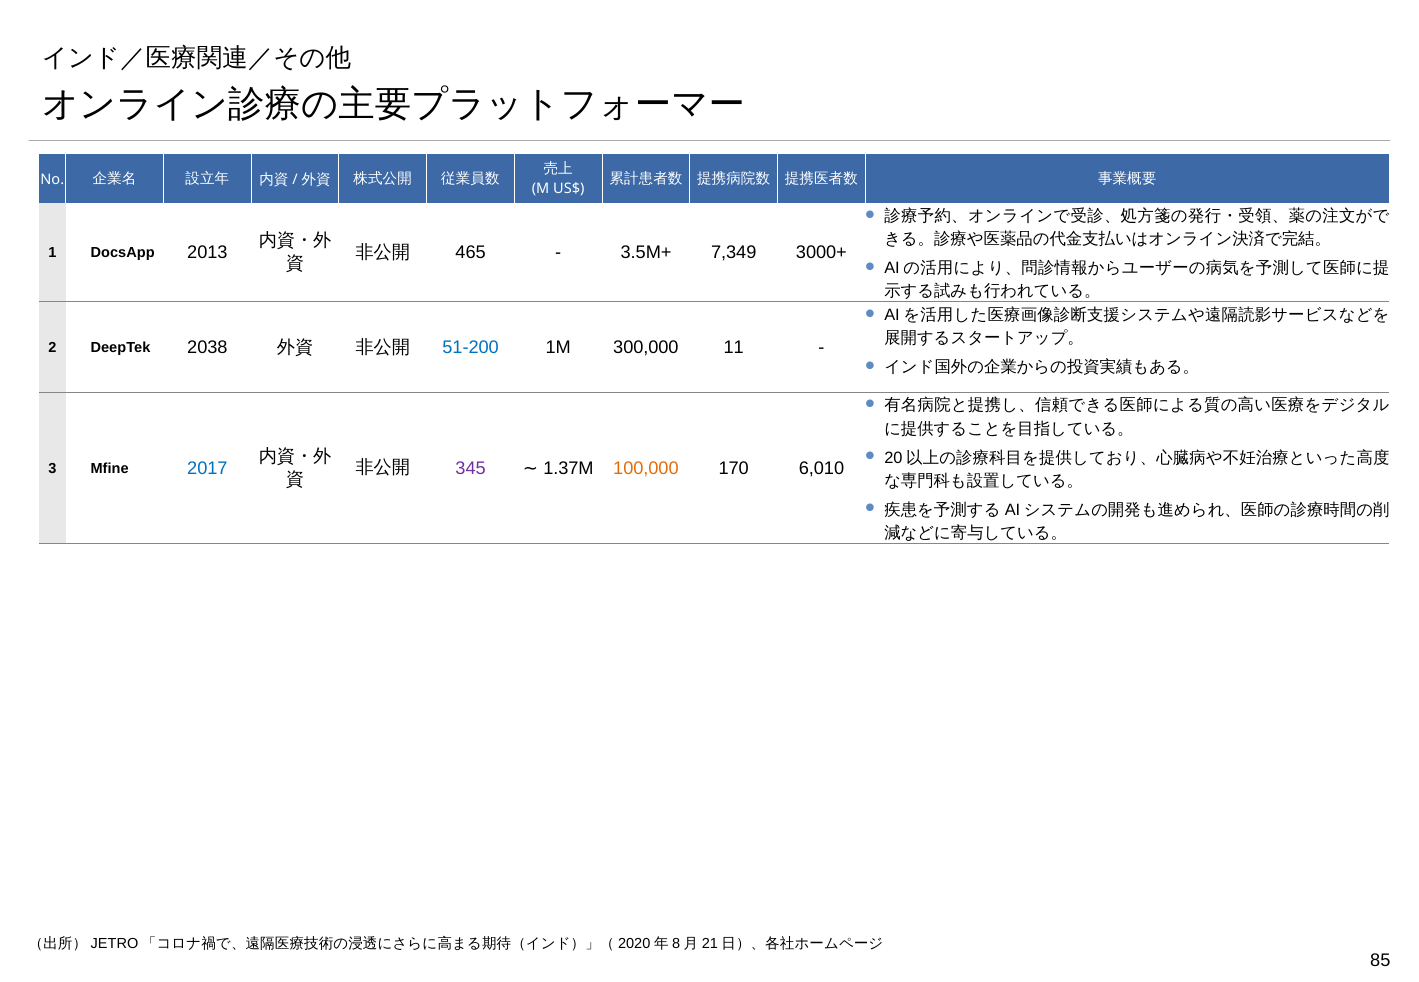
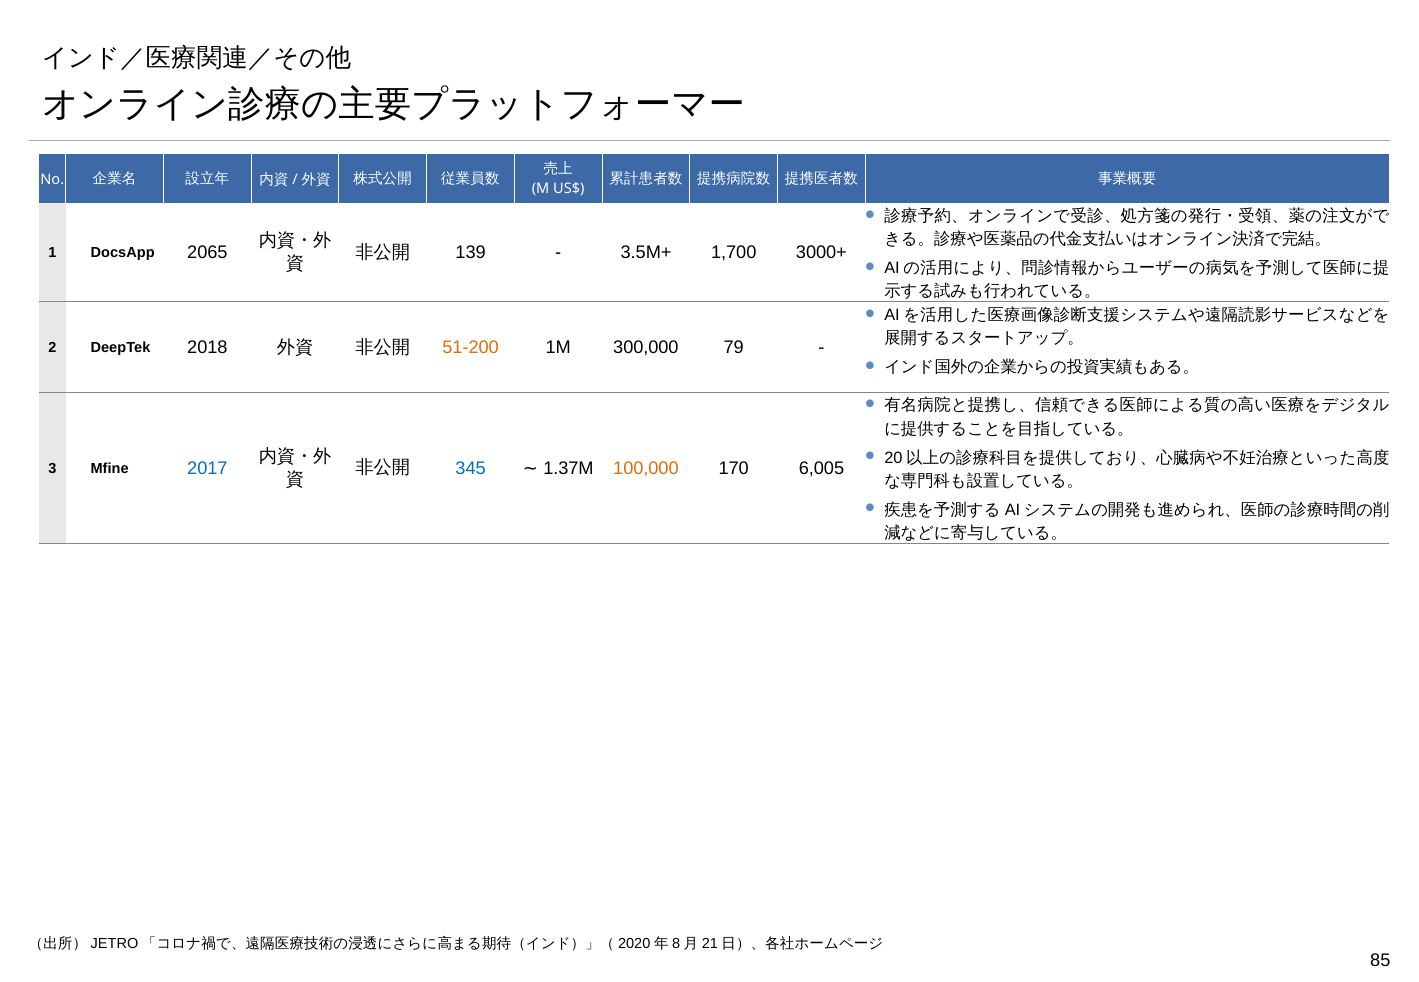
465: 465 -> 139 (471, 253)
7,349: 7,349 -> 1,700 (734, 253)
2013: 2013 -> 2065 (207, 253)
2038: 2038 -> 2018 (207, 347)
51-200 colour: blue -> orange (471, 347)
11: 11 -> 79 (734, 347)
345 colour: purple -> blue (471, 468)
6,010: 6,010 -> 6,005 (821, 468)
